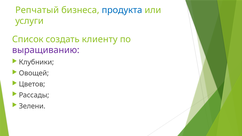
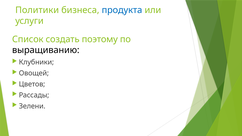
Репчатый: Репчатый -> Политики (37, 10)
клиенту: клиенту -> поэтому (100, 39)
выращиванию colour: purple -> black (46, 50)
